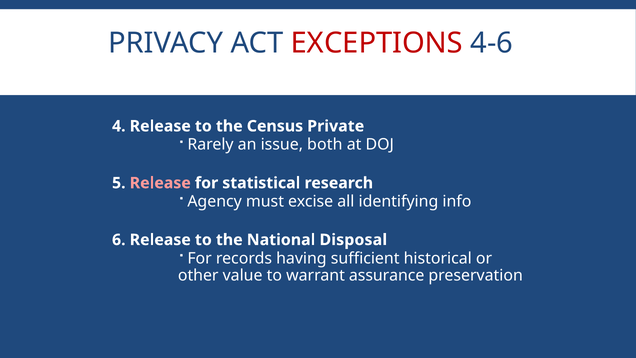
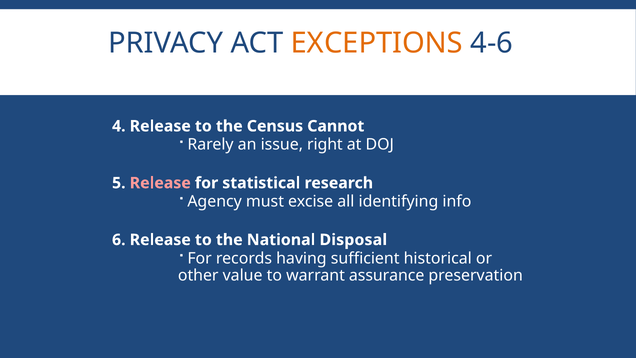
EXCEPTIONS colour: red -> orange (377, 43)
Private: Private -> Cannot (336, 126)
both: both -> right (325, 145)
